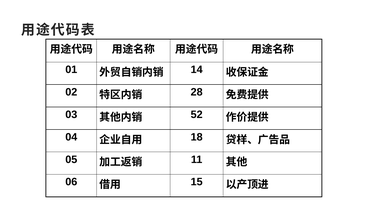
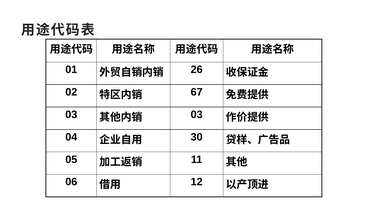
14: 14 -> 26 (197, 70)
28: 28 -> 67 (197, 92)
52: 52 -> 03 (197, 115)
18: 18 -> 30 (197, 137)
15: 15 -> 12 (197, 182)
